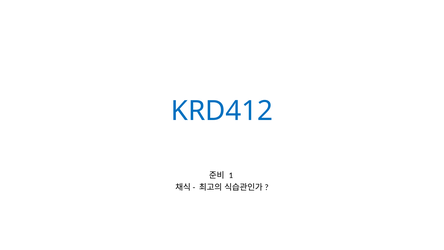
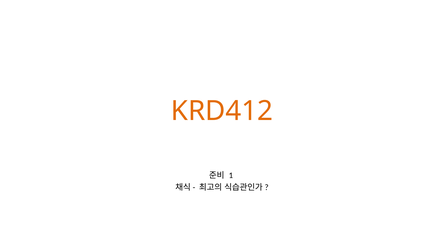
KRD412 colour: blue -> orange (222, 111)
